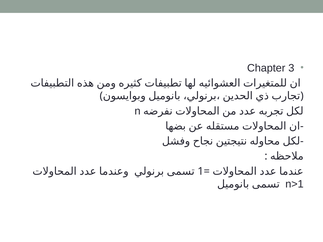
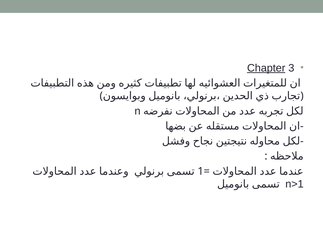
Chapter underline: none -> present (266, 68)
